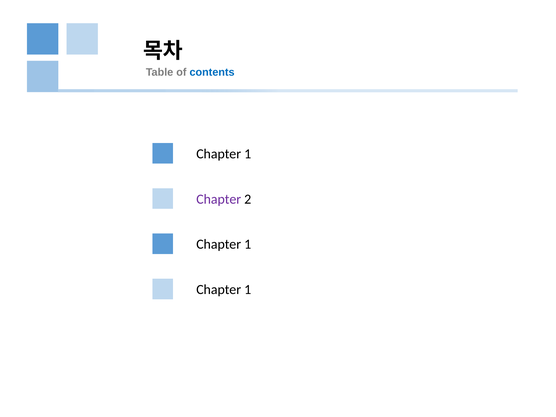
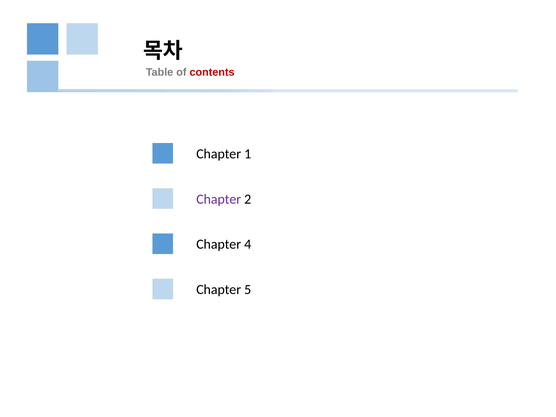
contents colour: blue -> red (212, 72)
1: 1 -> 4 (248, 244)
1: 1 -> 5 (248, 290)
